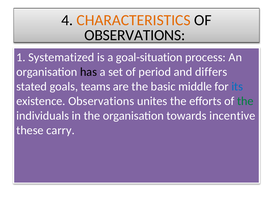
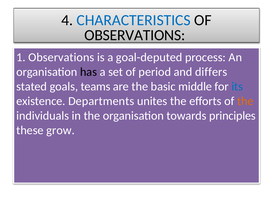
CHARACTERISTICS colour: orange -> blue (134, 20)
1 Systematized: Systematized -> Observations (61, 57)
goal-situation: goal-situation -> goal-deputed (149, 57)
existence Observations: Observations -> Departments (101, 101)
the colour: green -> orange (245, 101)
incentive: incentive -> principles (232, 116)
carry: carry -> grow (61, 130)
